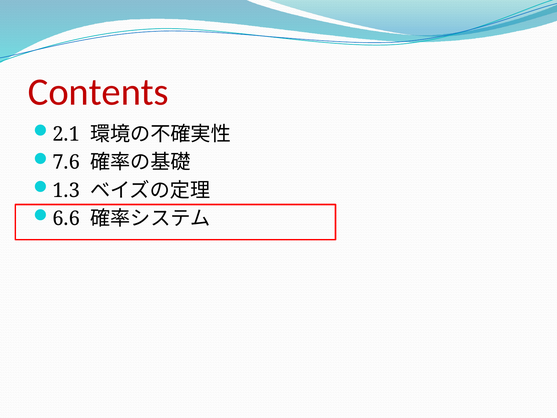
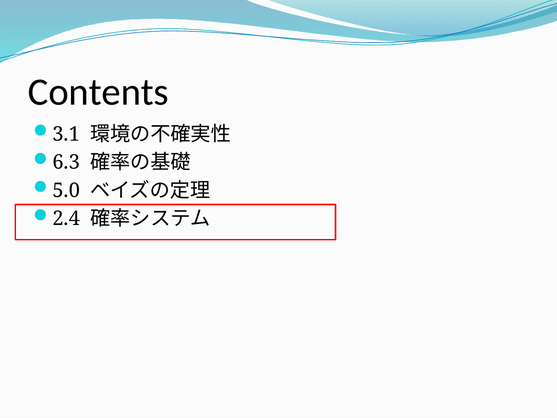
Contents colour: red -> black (98, 92)
2.1: 2.1 -> 3.1 (66, 134)
7.6: 7.6 -> 6.3 (66, 162)
1.3: 1.3 -> 5.0 (66, 190)
6.6: 6.6 -> 2.4 (66, 219)
